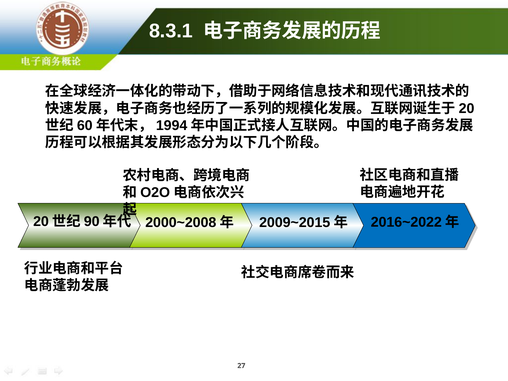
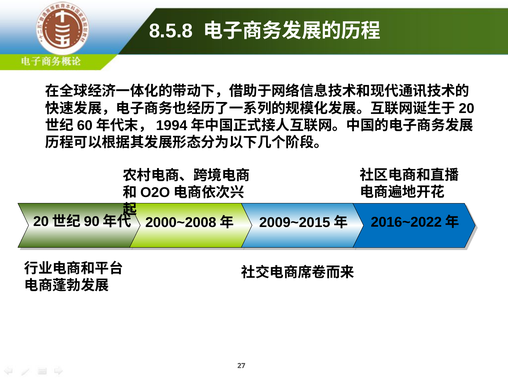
8.3.1: 8.3.1 -> 8.5.8 (171, 31)
